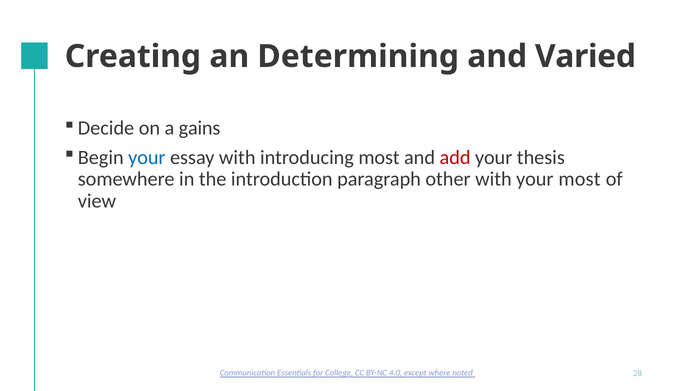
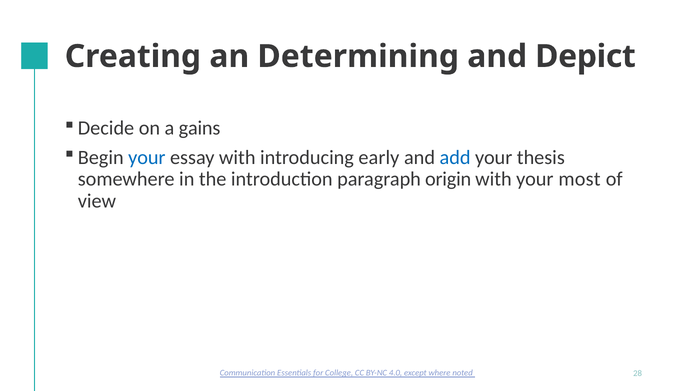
Varied: Varied -> Depict (585, 56)
introducing most: most -> early (379, 157)
add colour: red -> blue (455, 157)
other: other -> origin (448, 179)
